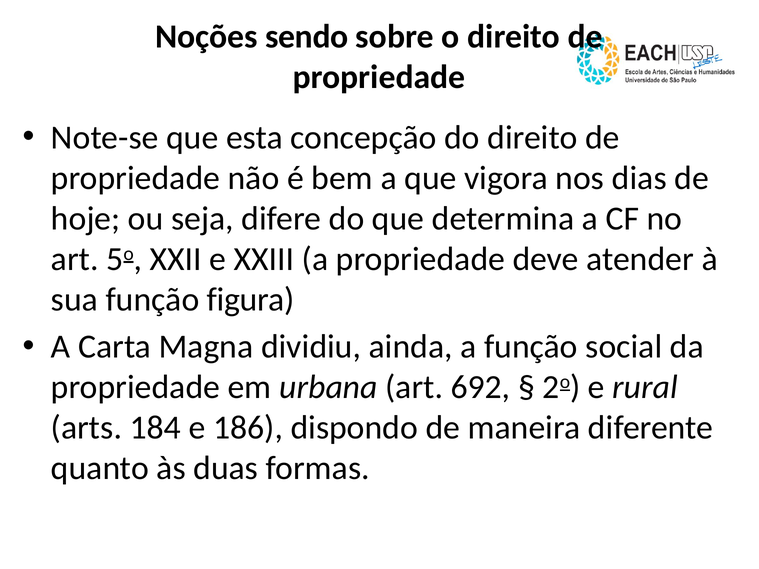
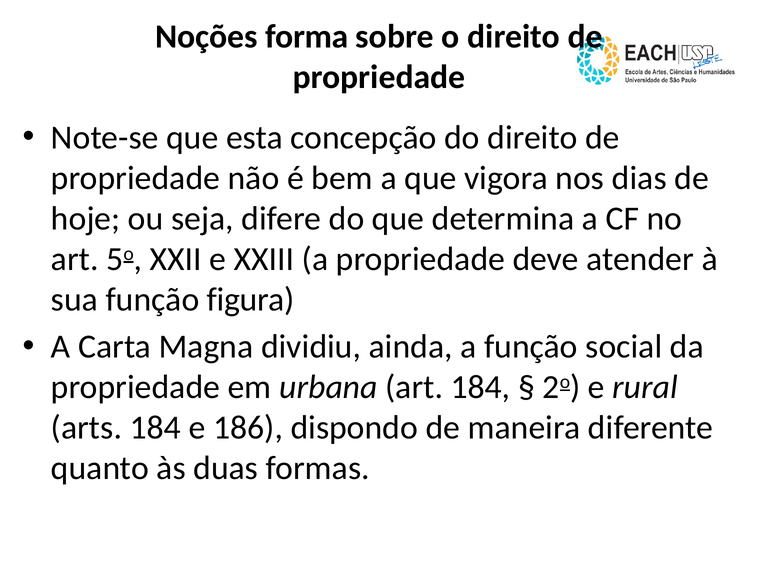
sendo: sendo -> forma (307, 36)
art 692: 692 -> 184 (481, 387)
